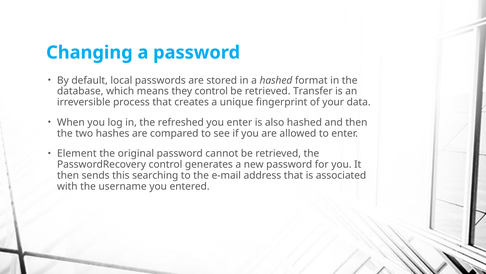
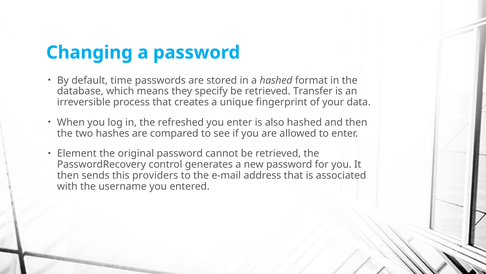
local: local -> time (121, 80)
they control: control -> specify (211, 91)
searching: searching -> providers (155, 175)
